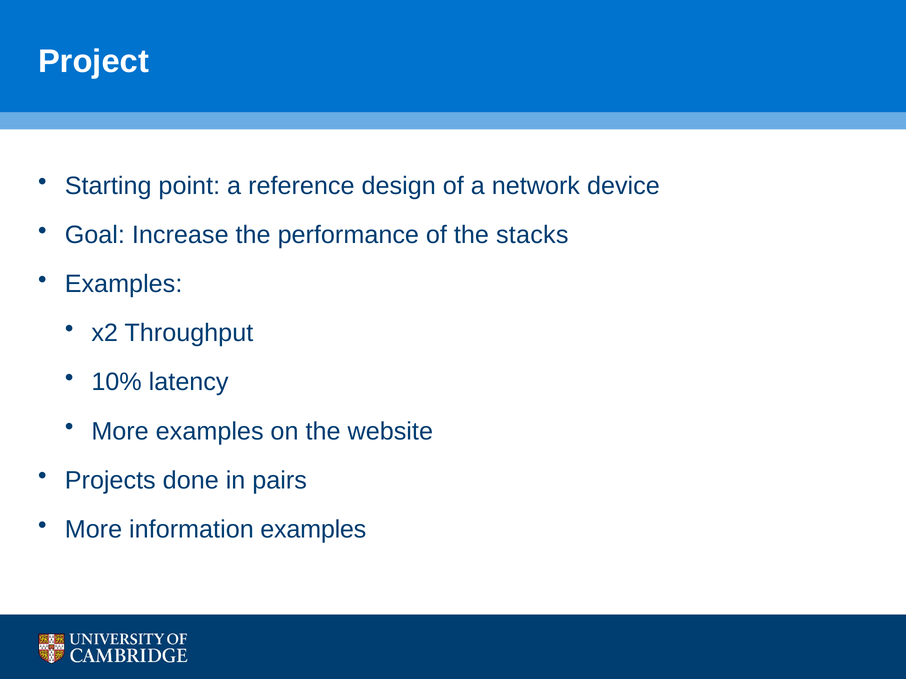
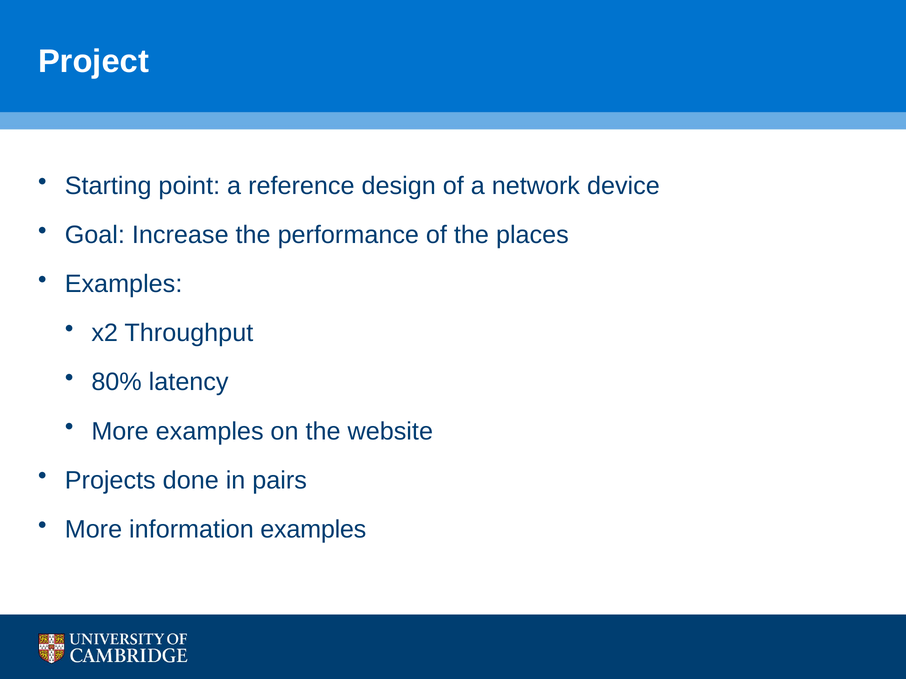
stacks: stacks -> places (532, 235)
10%: 10% -> 80% (117, 382)
